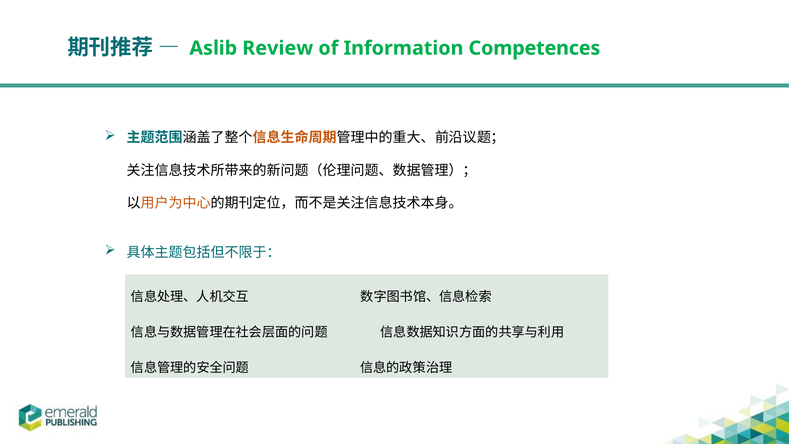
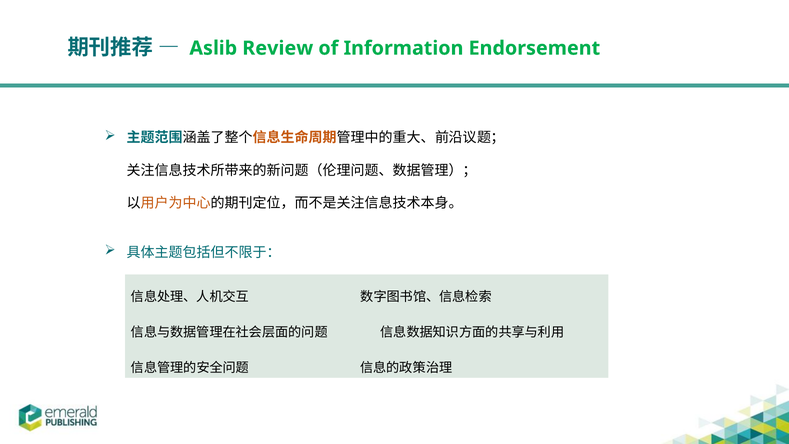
Competences: Competences -> Endorsement (534, 48)
